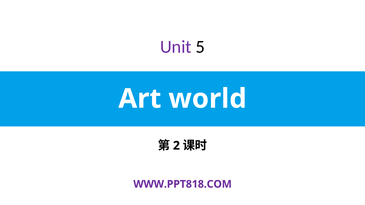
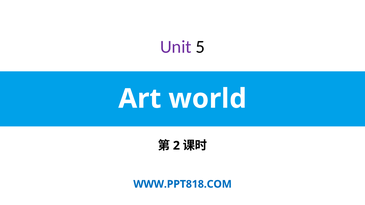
WWW.PPT818.COM colour: purple -> blue (183, 184)
